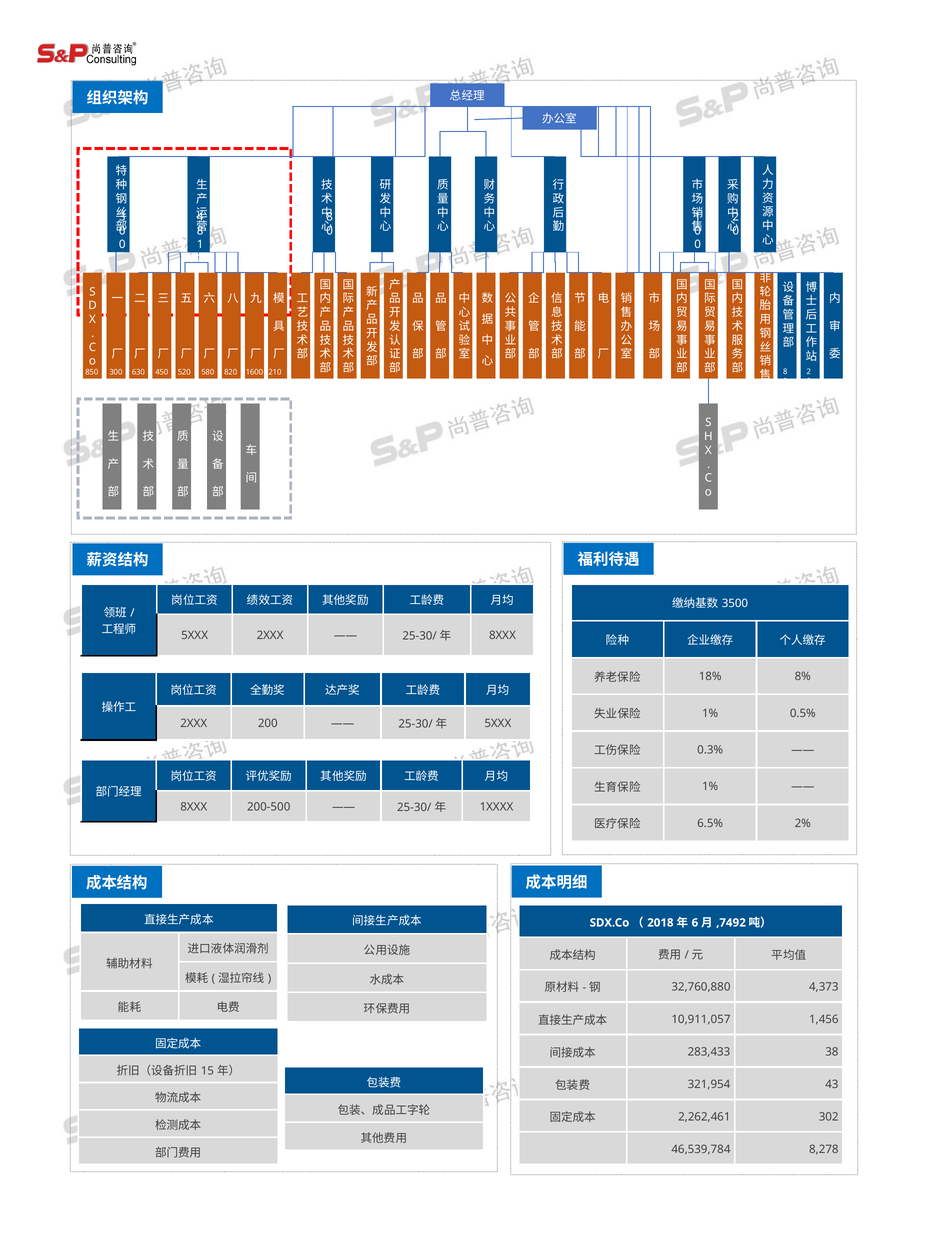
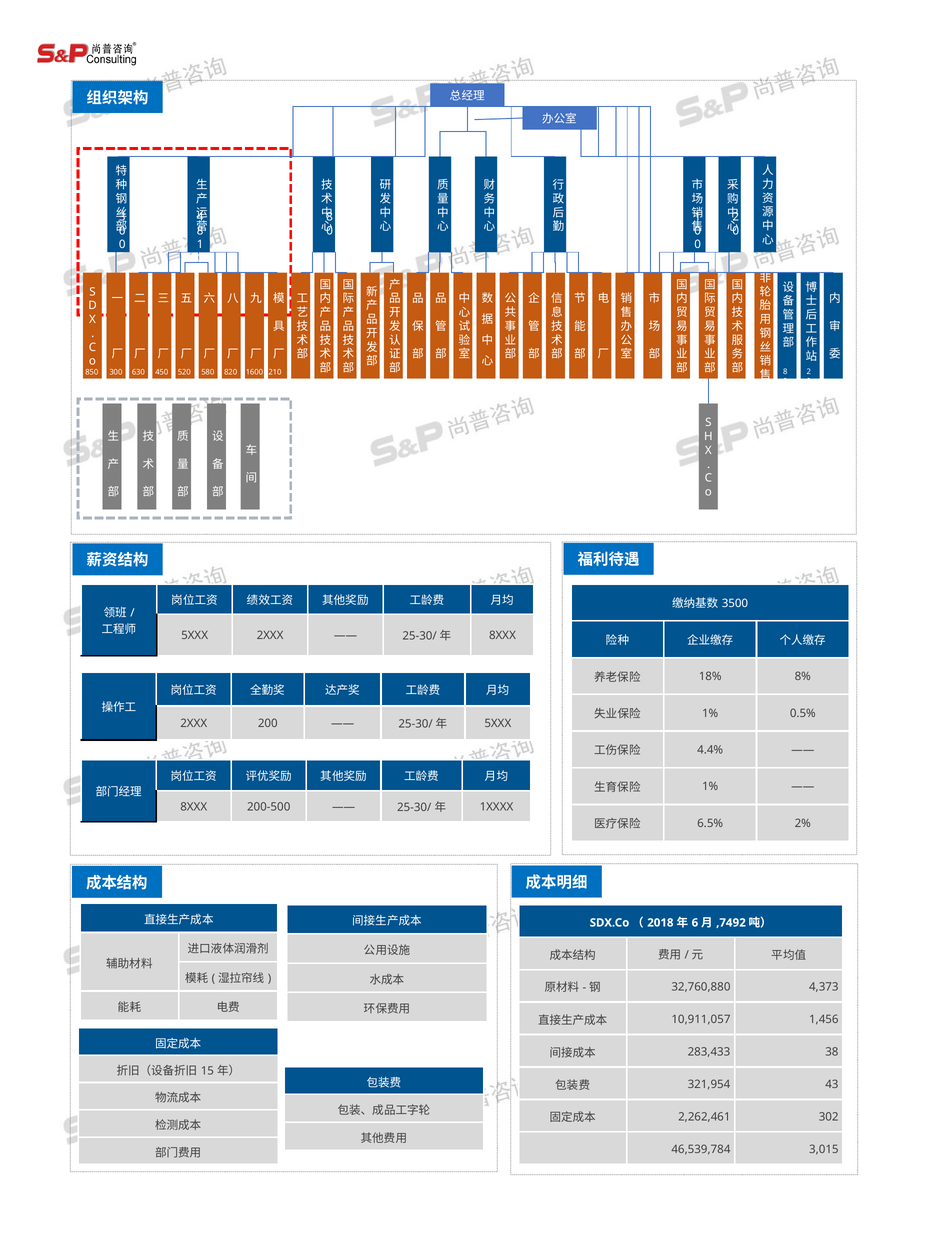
0.3%: 0.3% -> 4.4% (710, 750)
8,278: 8,278 -> 3,015 (824, 1150)
